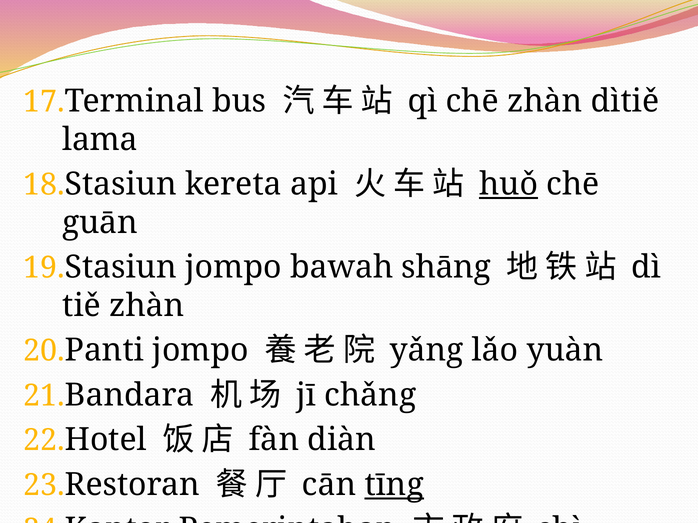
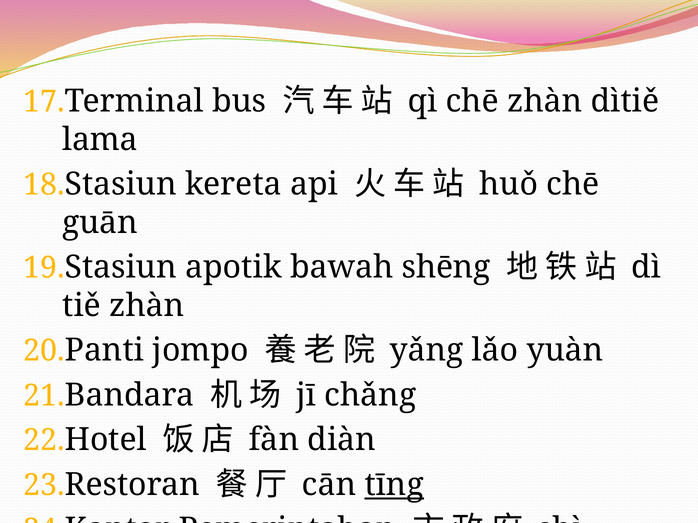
huǒ underline: present -> none (509, 184)
jompo: jompo -> apotik (233, 268)
shāng: shāng -> shēng (446, 268)
